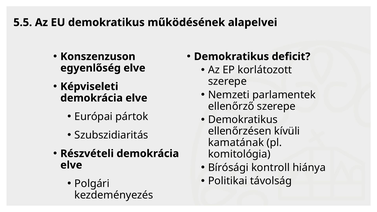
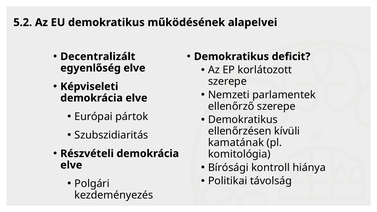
5.5: 5.5 -> 5.2 (23, 22)
Konszenzuson: Konszenzuson -> Decentralizált (98, 57)
